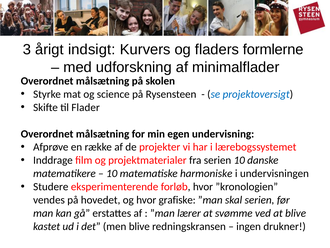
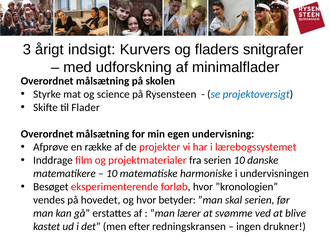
formlerne: formlerne -> snitgrafer (273, 49)
Studere: Studere -> Besøget (51, 186)
grafiske: grafiske -> betyder (177, 200)
men blive: blive -> efter (139, 226)
